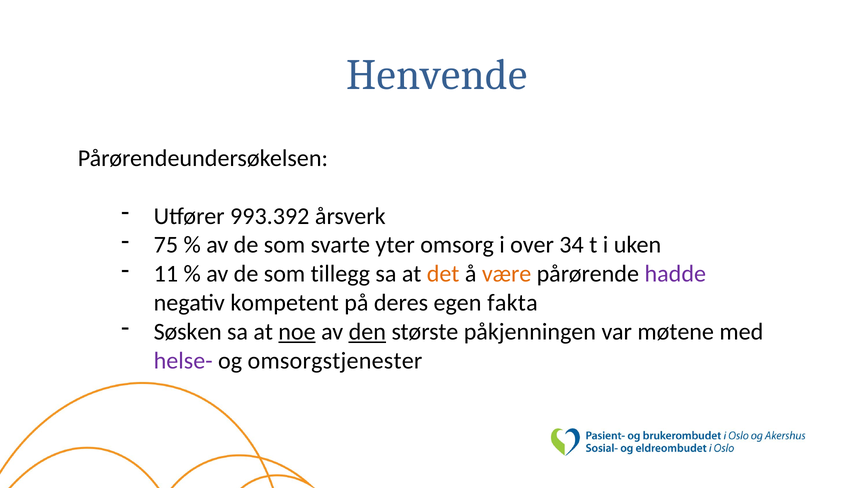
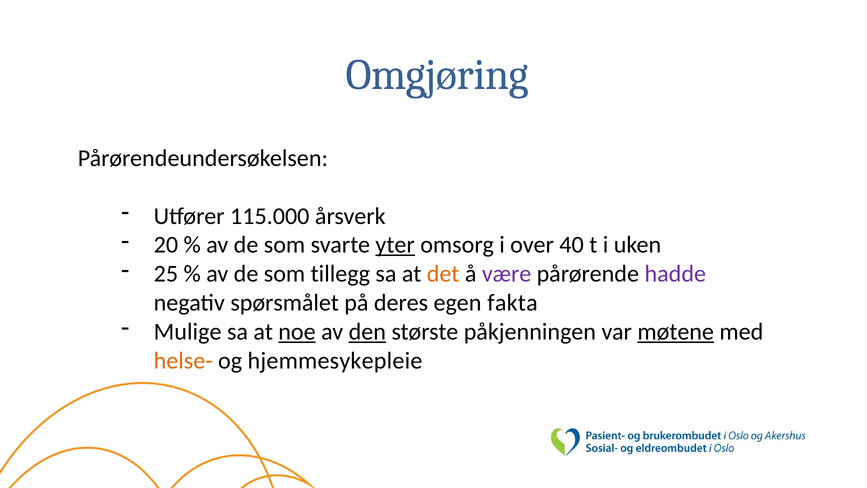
Henvende: Henvende -> Omgjøring (437, 75)
993.392: 993.392 -> 115.000 (270, 216)
75: 75 -> 20 (166, 245)
yter underline: none -> present (395, 245)
34: 34 -> 40 (572, 245)
11: 11 -> 25 (166, 274)
være colour: orange -> purple (507, 274)
kompetent: kompetent -> spørsmålet (285, 303)
Søsken: Søsken -> Mulige (188, 332)
møtene underline: none -> present (676, 332)
helse- colour: purple -> orange (183, 361)
omsorgstjenester: omsorgstjenester -> hjemmesykepleie (335, 361)
